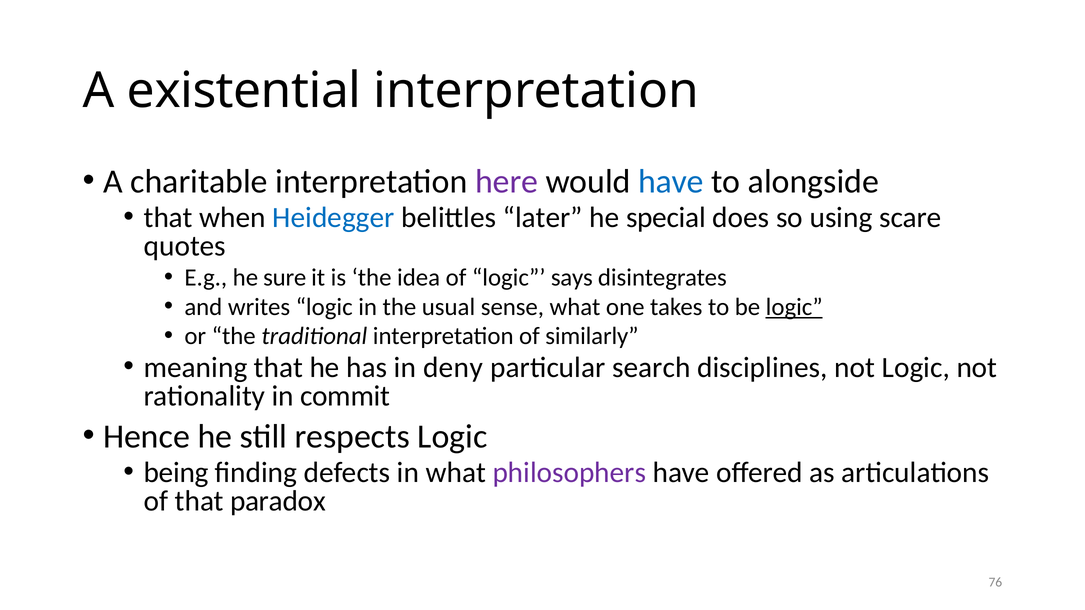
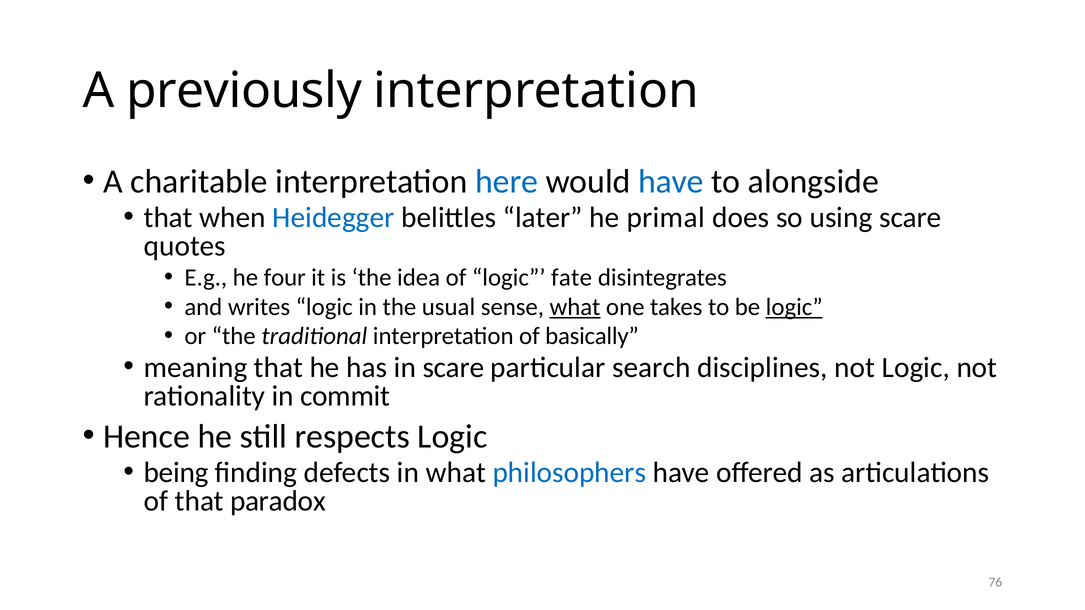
existential: existential -> previously (244, 91)
here colour: purple -> blue (507, 182)
special: special -> primal (666, 218)
sure: sure -> four (285, 278)
says: says -> fate (572, 278)
what underline: none -> present (575, 307)
similarly: similarly -> basically (592, 336)
in deny: deny -> scare (453, 368)
philosophers colour: purple -> blue (569, 473)
